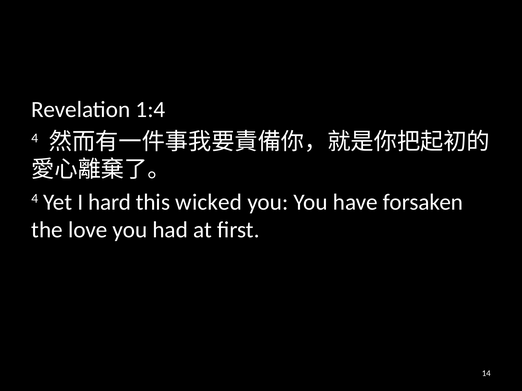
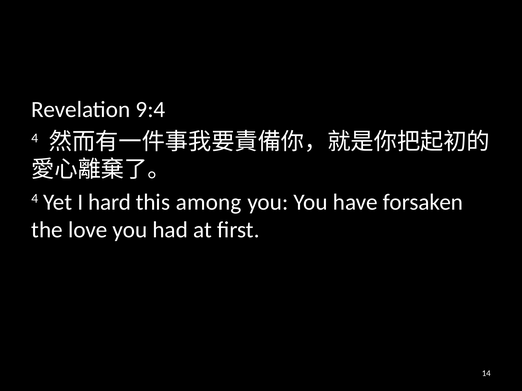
1:4: 1:4 -> 9:4 (150, 110)
wicked: wicked -> among (209, 202)
